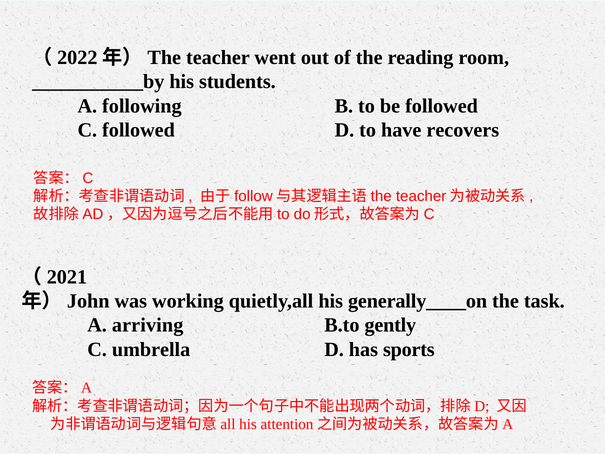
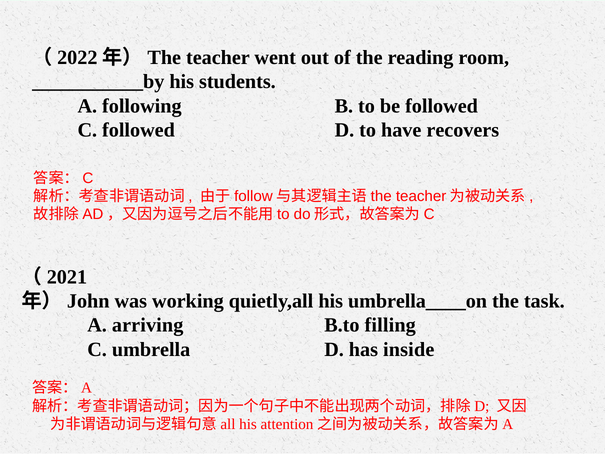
generally____on: generally____on -> umbrella____on (418, 301)
gently: gently -> filling (390, 325)
sports: sports -> inside (409, 349)
